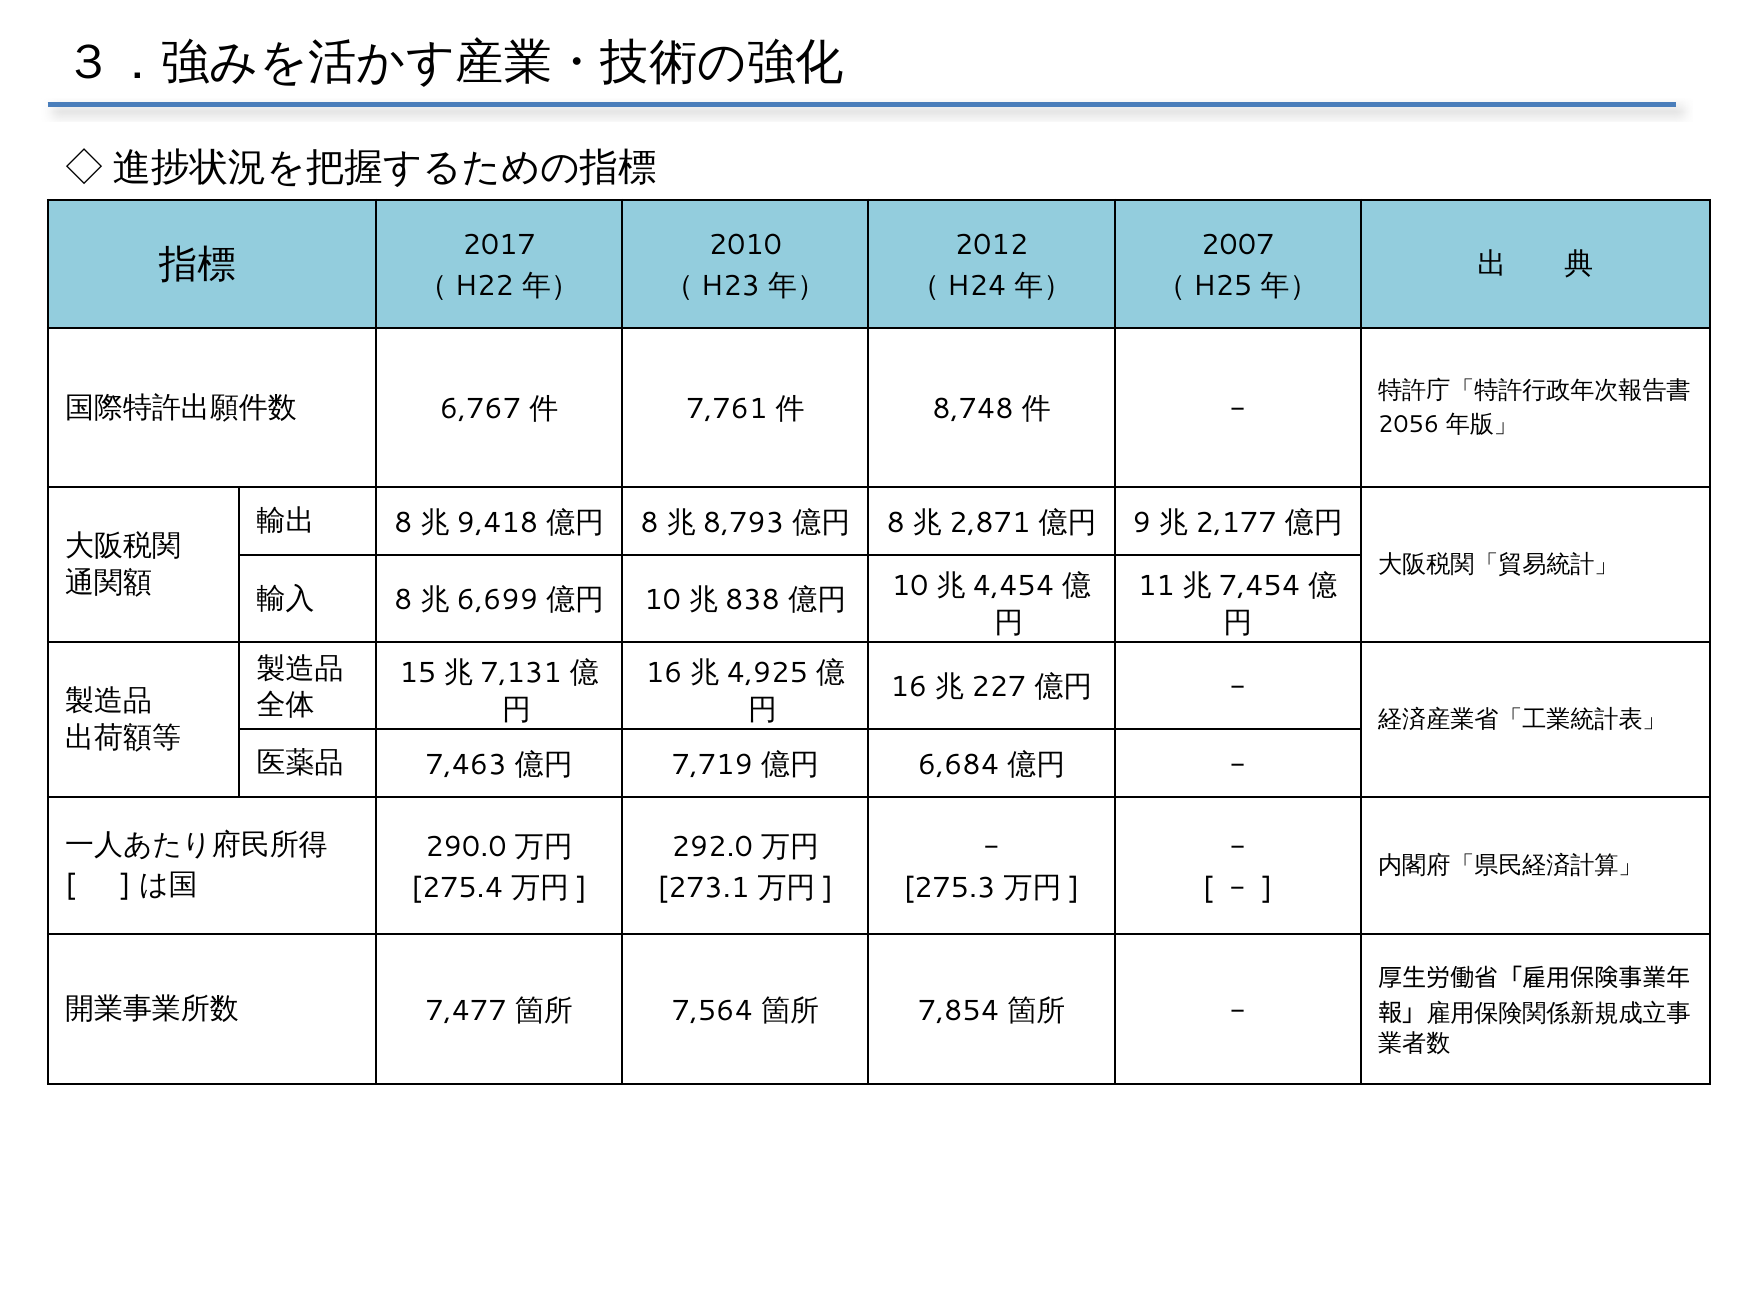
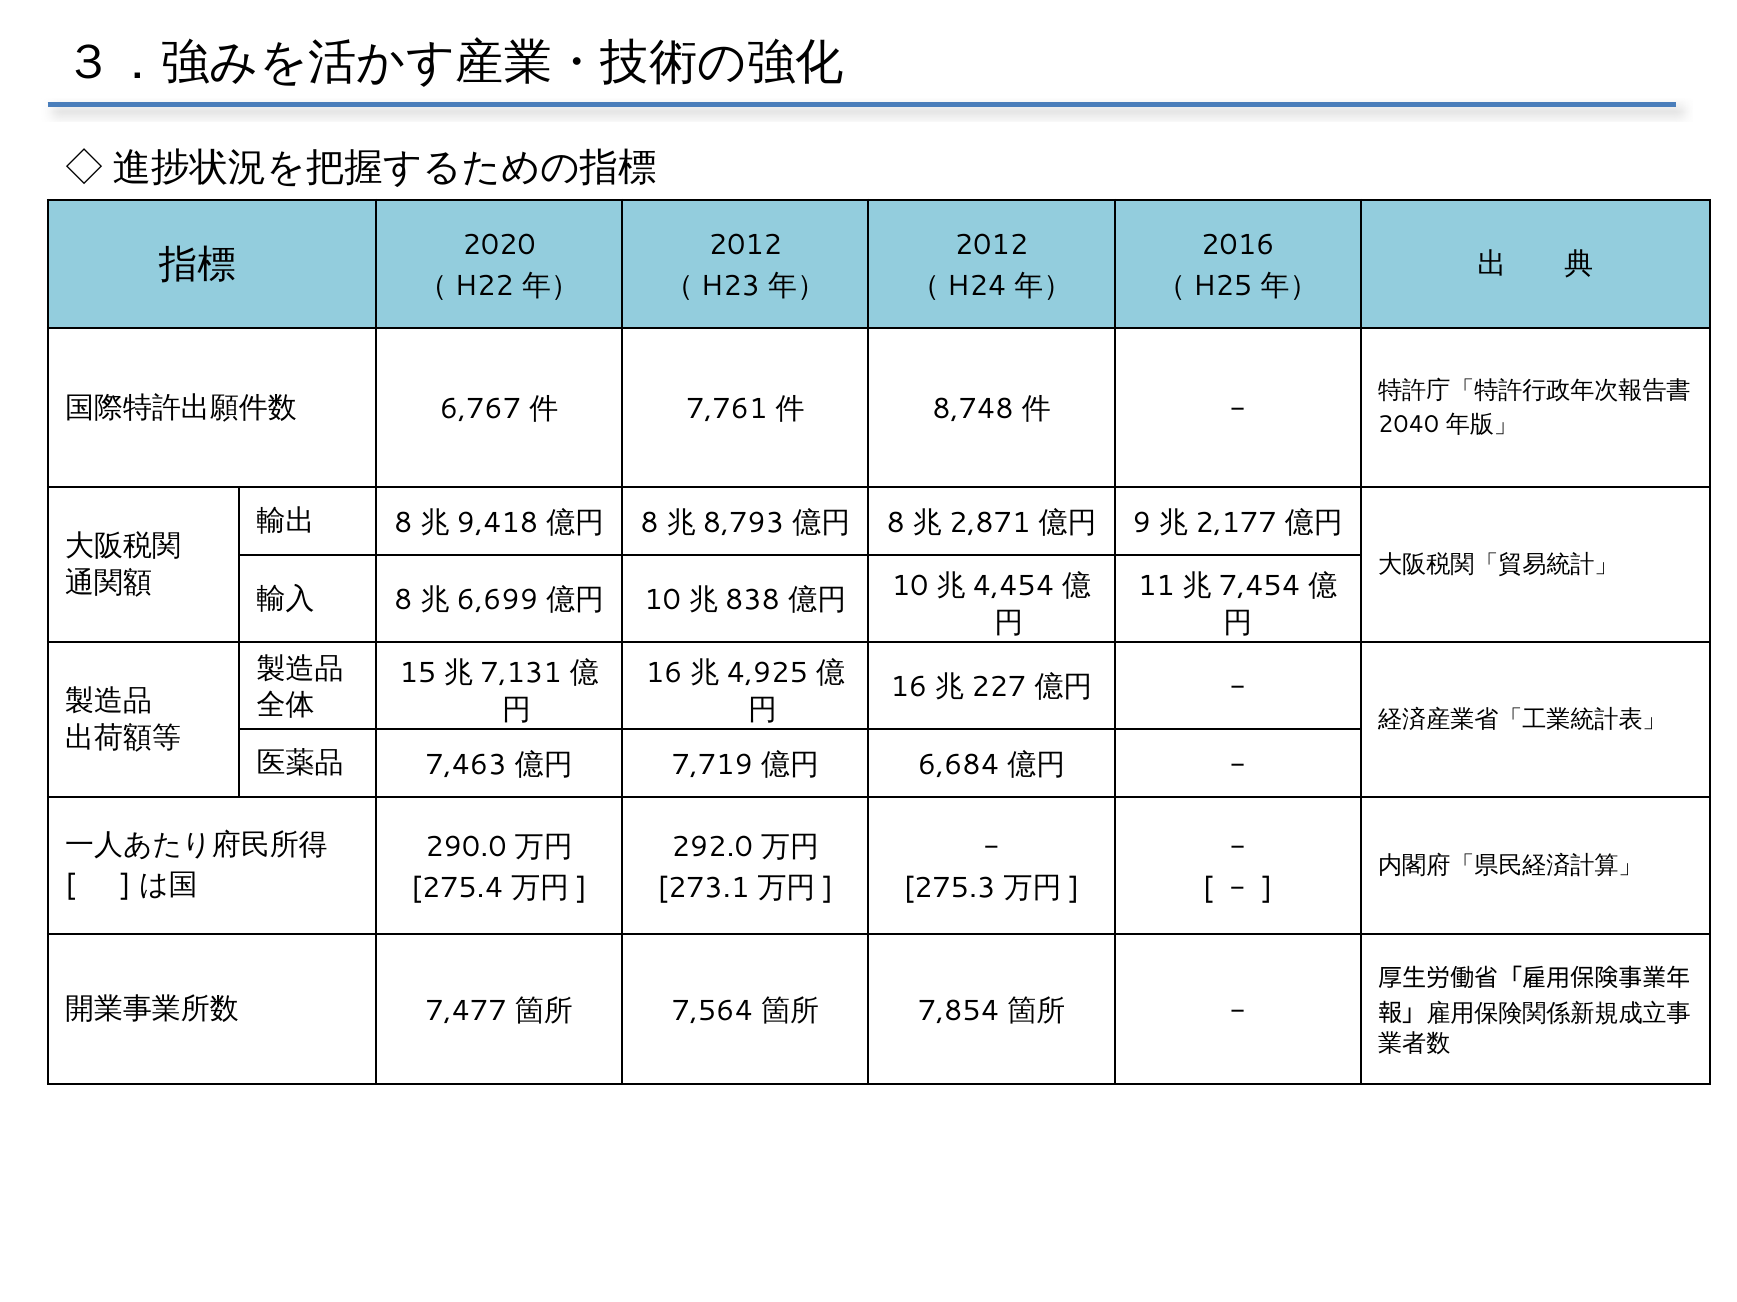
2017: 2017 -> 2020 (499, 245)
2010: 2010 -> 2012 (745, 245)
2007: 2007 -> 2016 (1238, 245)
2056: 2056 -> 2040 (1409, 424)
